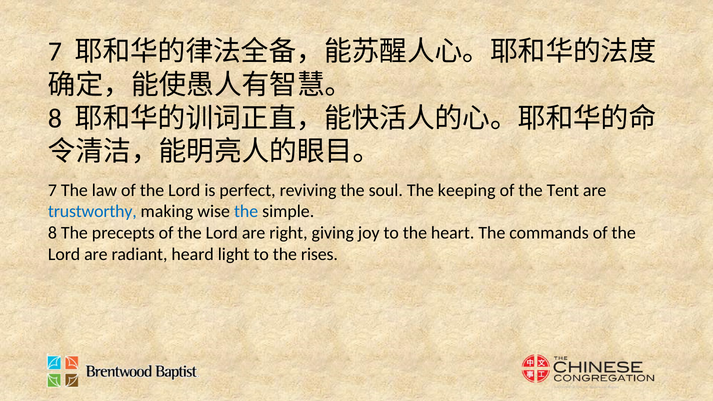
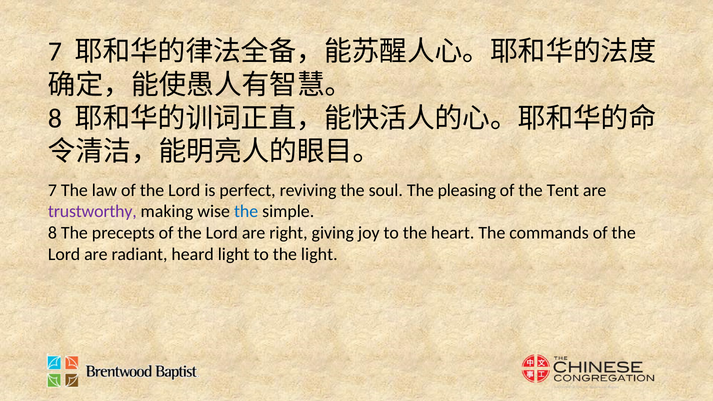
keeping: keeping -> pleasing (467, 190)
trustworthy colour: blue -> purple (92, 212)
the rises: rises -> light (319, 254)
